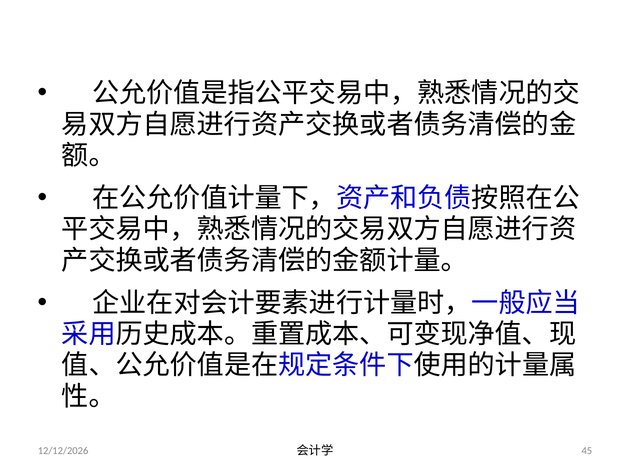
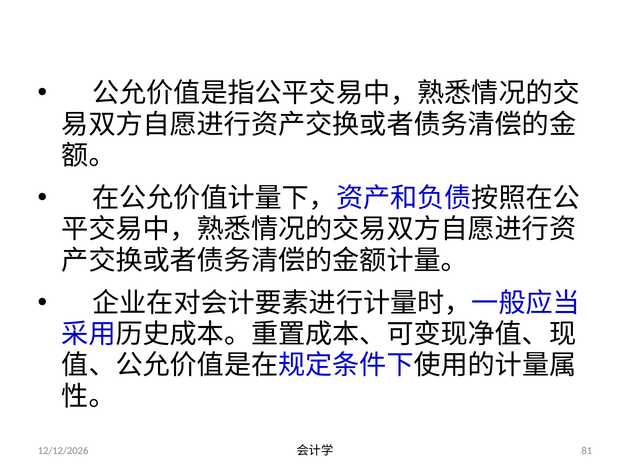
45: 45 -> 81 (587, 451)
